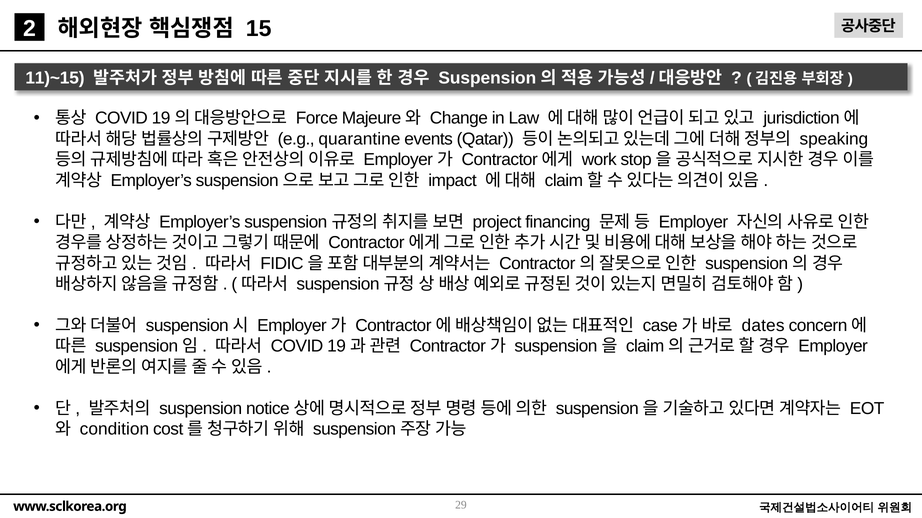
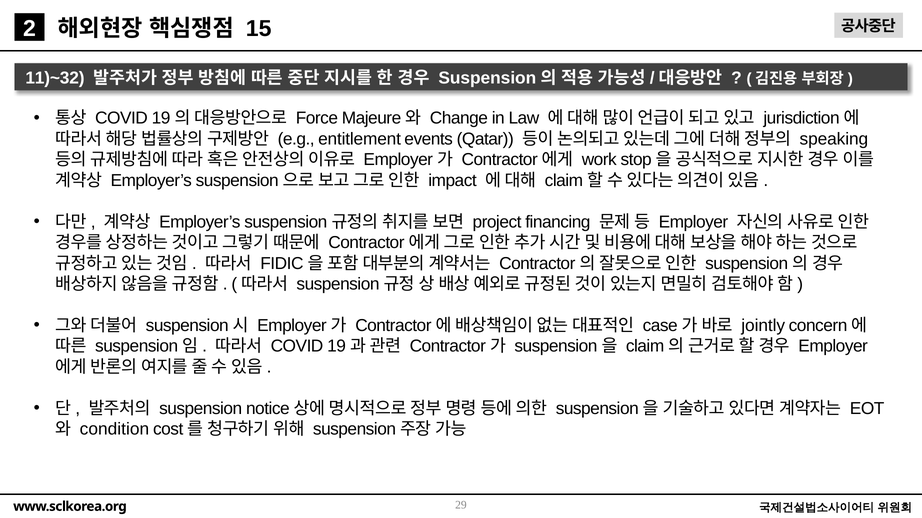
11)~15: 11)~15 -> 11)~32 (55, 78)
quarantine: quarantine -> entitlement (360, 139)
dates: dates -> jointly (763, 326)
